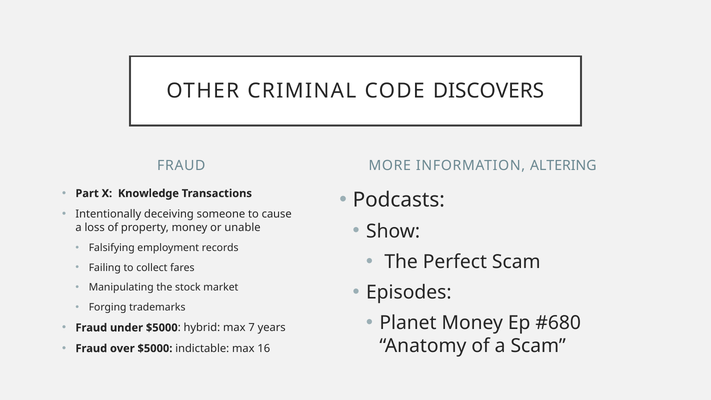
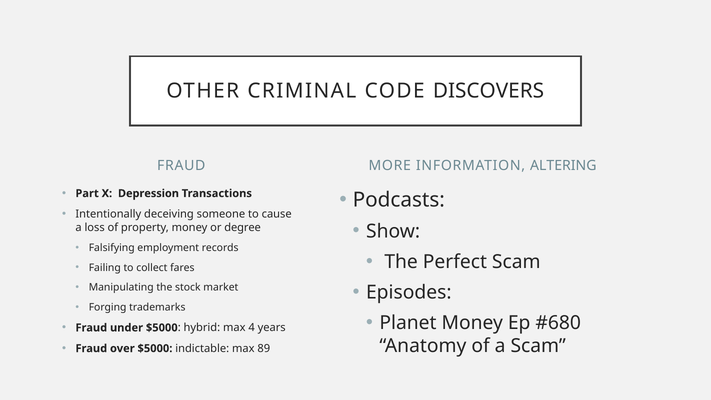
Knowledge: Knowledge -> Depression (148, 193)
unable: unable -> degree (243, 227)
7: 7 -> 4 (252, 328)
16: 16 -> 89 (264, 348)
